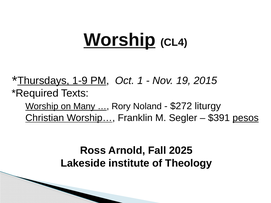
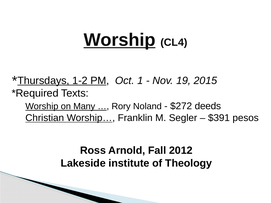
1-9: 1-9 -> 1-2 (80, 81)
liturgy: liturgy -> deeds (208, 106)
pesos underline: present -> none (246, 118)
2025: 2025 -> 2012 (181, 151)
